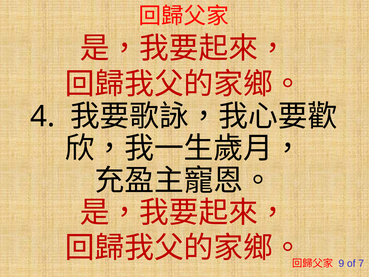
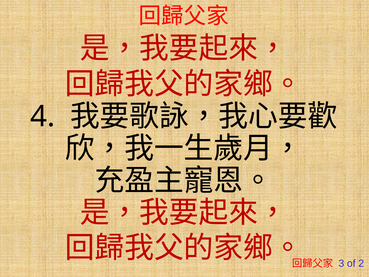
9: 9 -> 3 (341, 263)
7: 7 -> 2 (361, 263)
